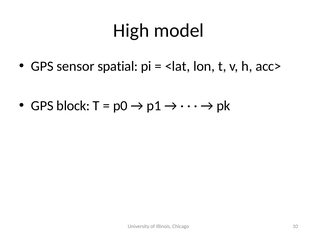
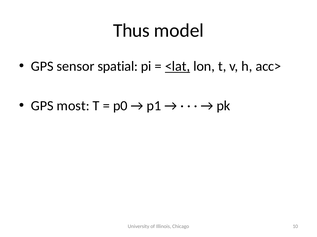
High: High -> Thus (131, 31)
<lat underline: none -> present (178, 67)
block: block -> most (73, 106)
